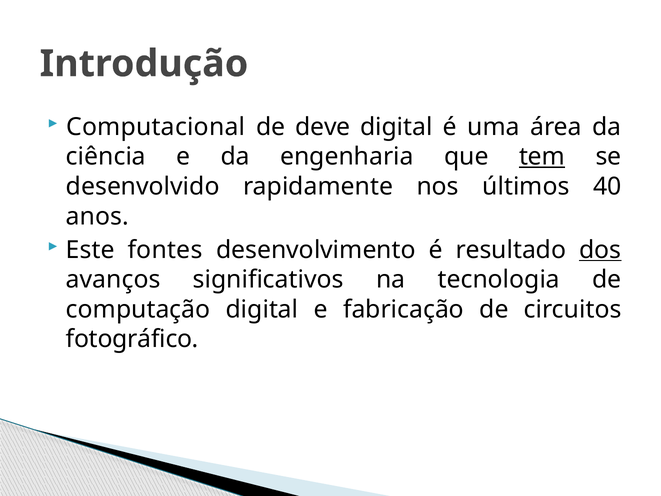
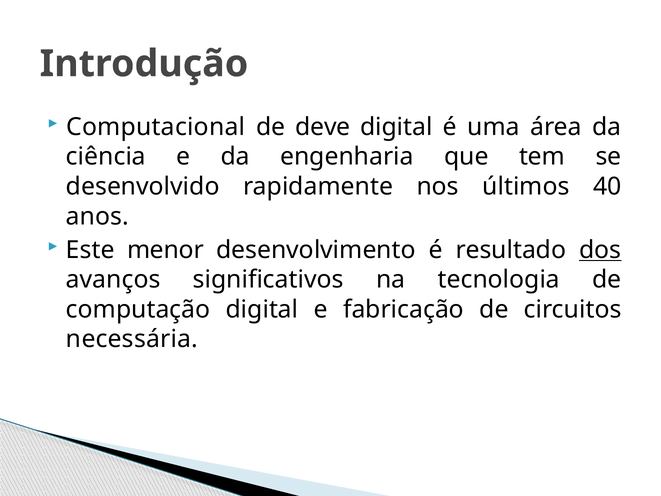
tem underline: present -> none (542, 157)
fontes: fontes -> menor (165, 250)
fotográfico: fotográfico -> necessária (132, 339)
